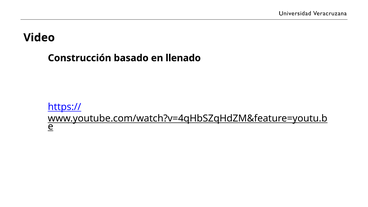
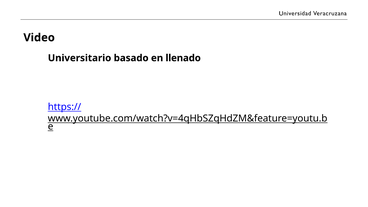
Construcción: Construcción -> Universitario (80, 58)
